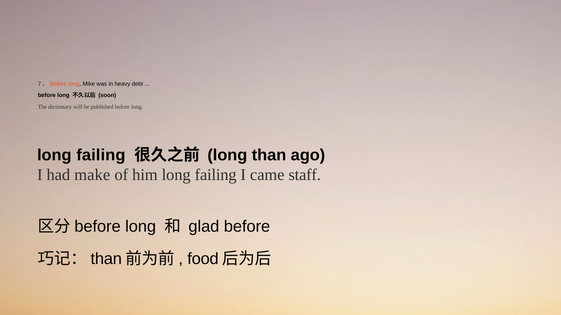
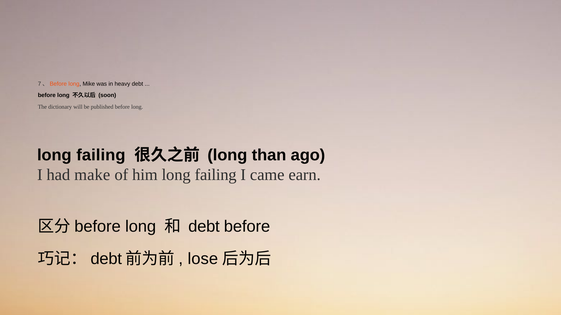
staff: staff -> earn (305, 175)
glad: glad -> debt (204, 227)
than: than -> debt (106, 259)
food: food -> lose (203, 259)
